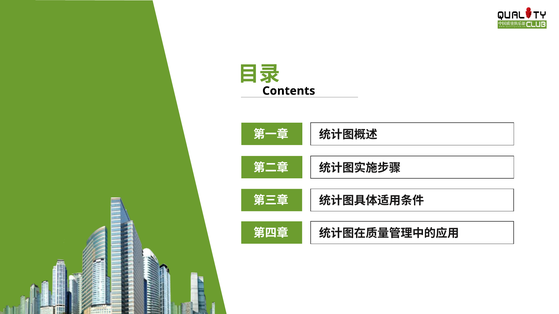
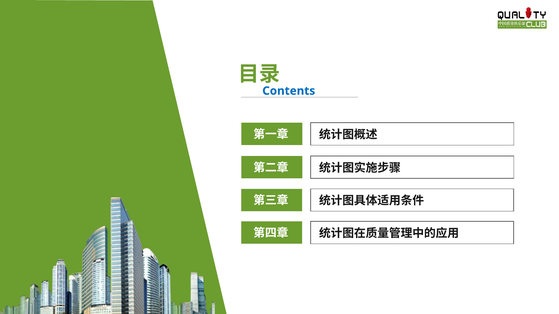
Contents colour: black -> blue (289, 91)
